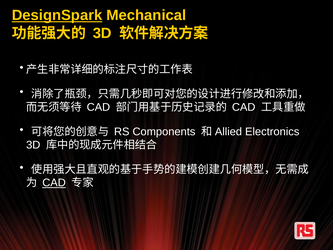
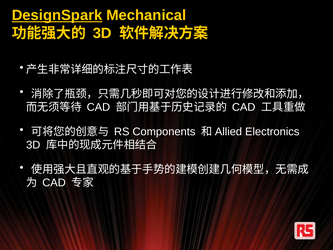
CAD underline: present -> none (54, 183)
